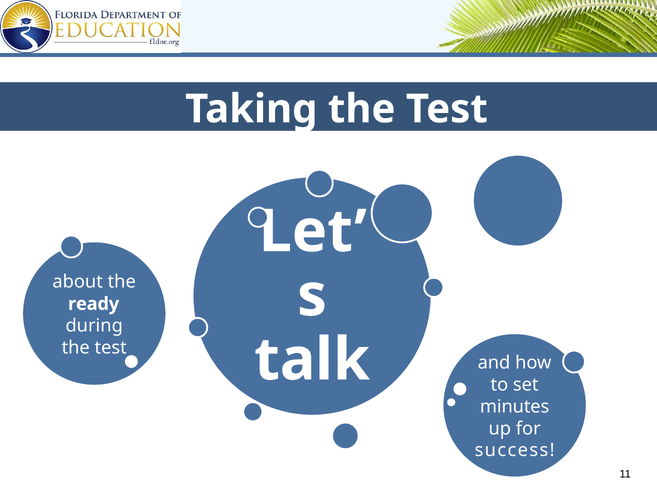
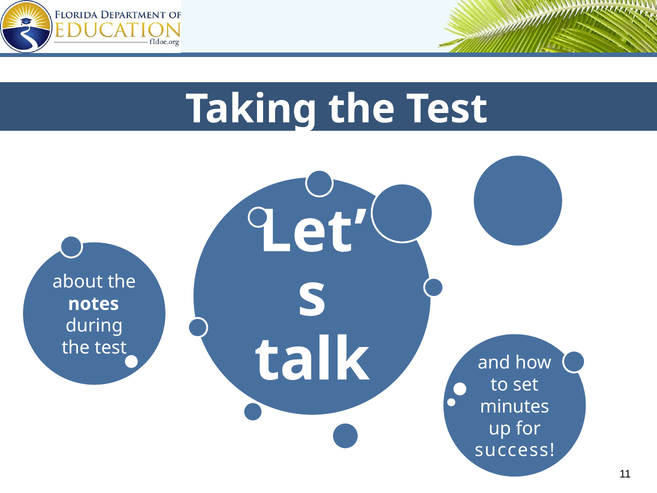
ready: ready -> notes (94, 304)
